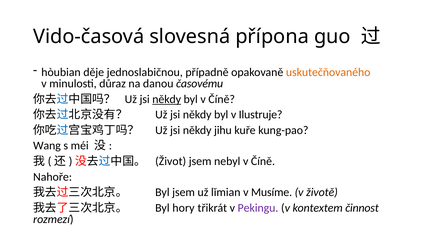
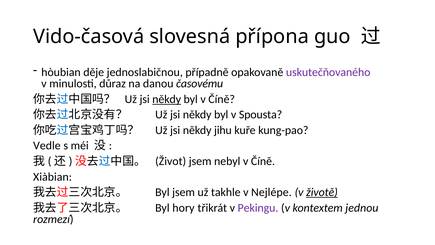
uskutečňovaného colour: orange -> purple (328, 72)
Ilustruje: Ilustruje -> Spousta (261, 115)
Wang: Wang -> Vedle (47, 146)
Nahoře: Nahoře -> Xiàbian (53, 177)
lǐmian: lǐmian -> takhle (226, 192)
Musíme: Musíme -> Nejlépe (271, 192)
životě underline: none -> present (322, 192)
činnost: činnost -> jednou (362, 208)
